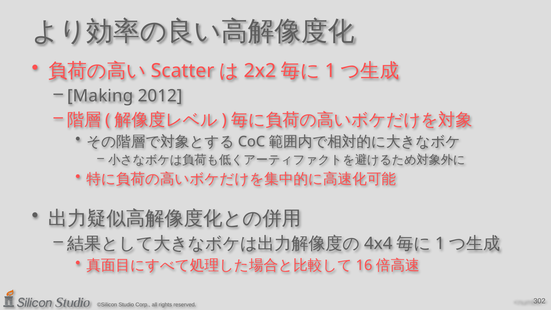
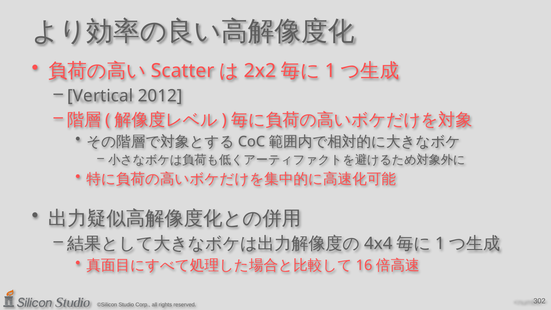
Making: Making -> Vertical (100, 96)
